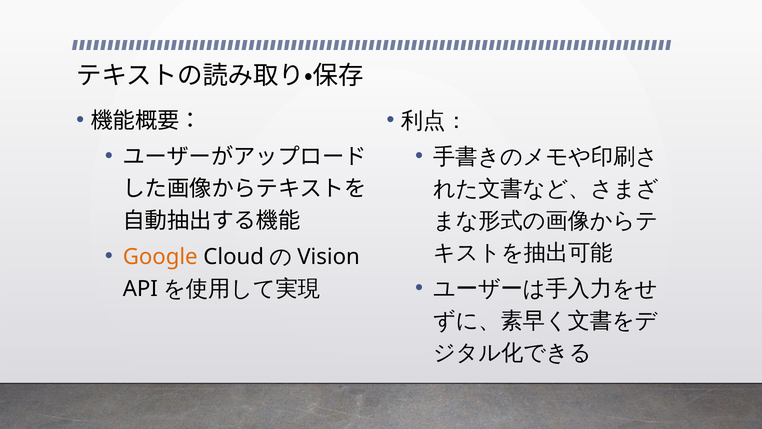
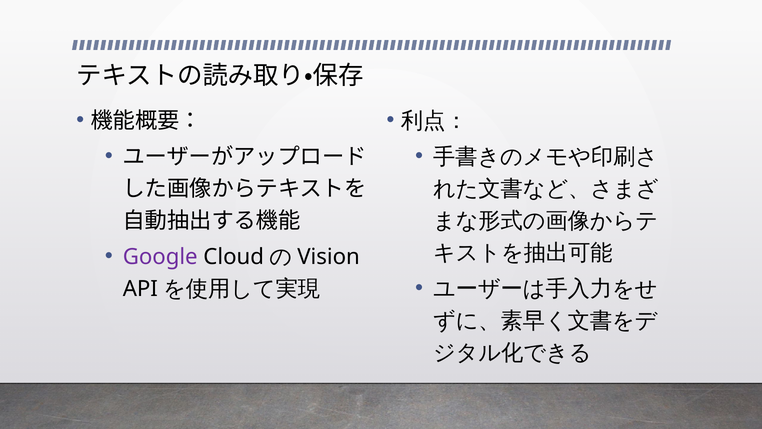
Google colour: orange -> purple (160, 257)
